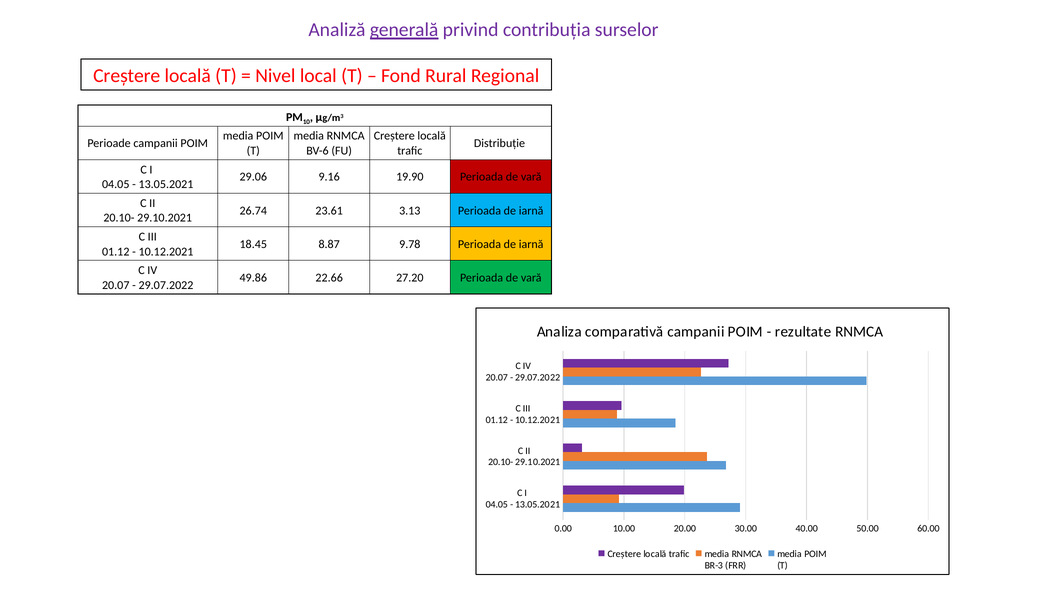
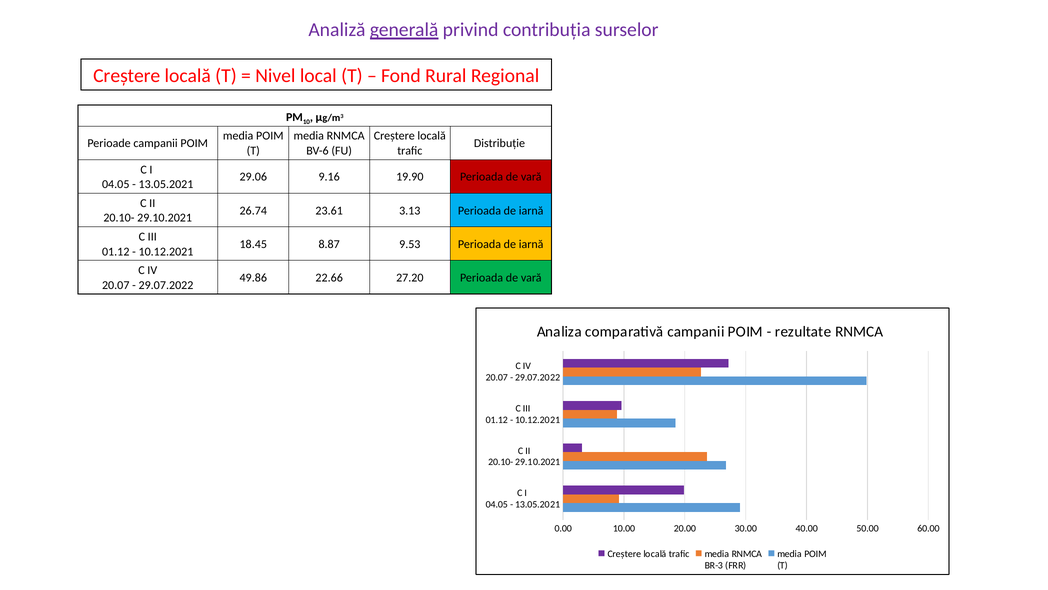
9.78: 9.78 -> 9.53 (410, 244)
